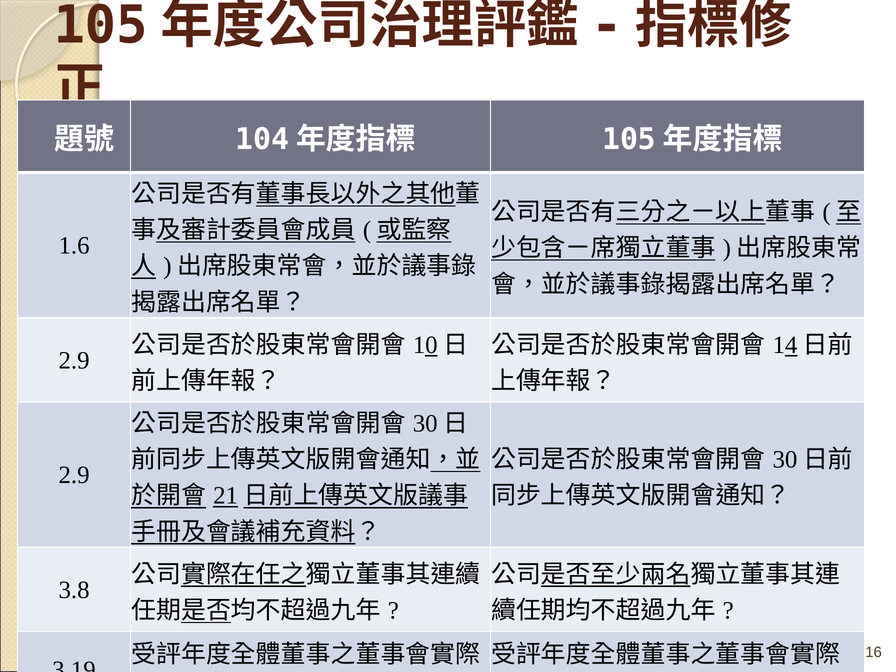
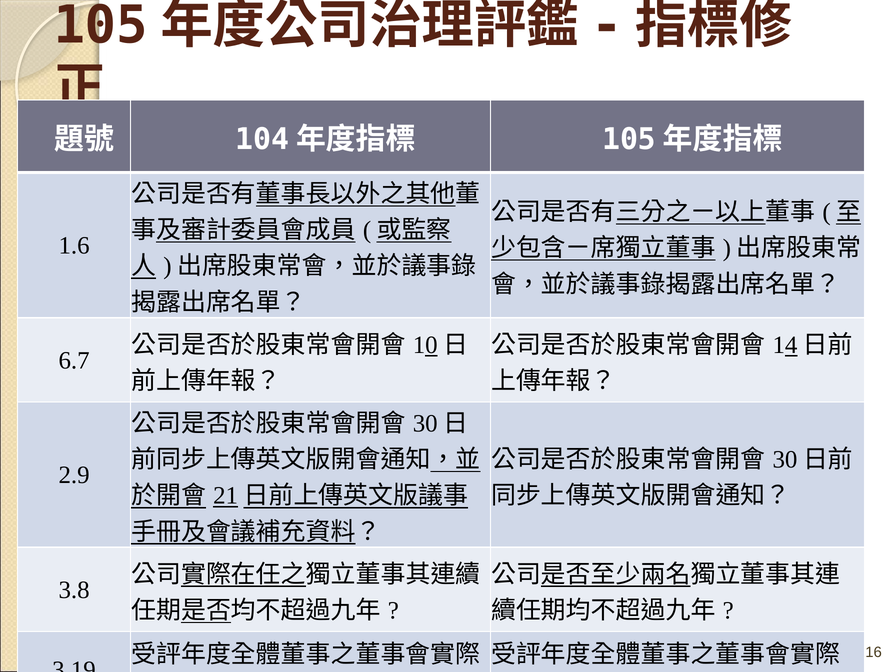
2.9: 2.9 -> 6.7 (74, 360)
